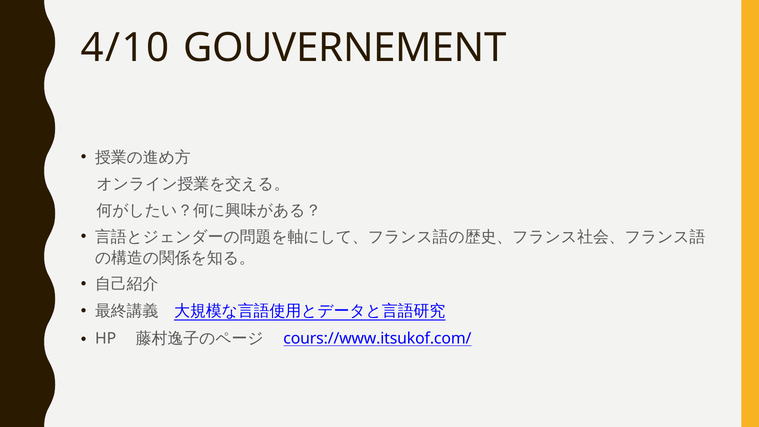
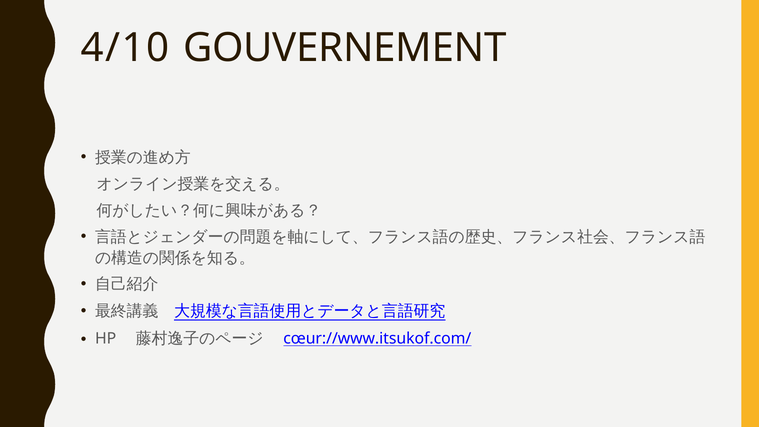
cours://www.itsukof.com/: cours://www.itsukof.com/ -> cœur://www.itsukof.com/ (377, 338)
